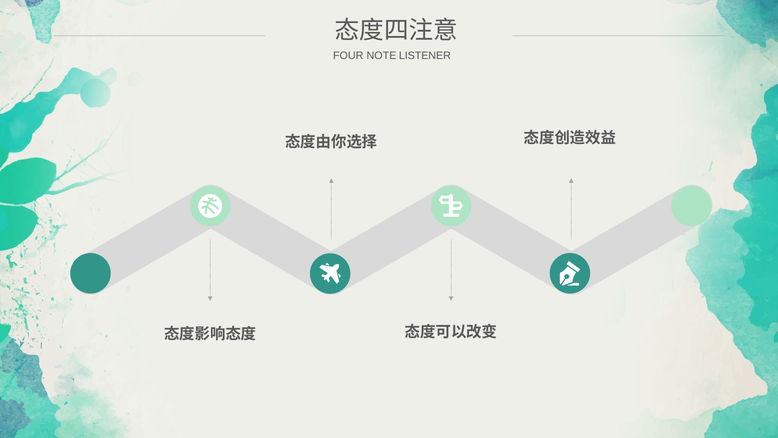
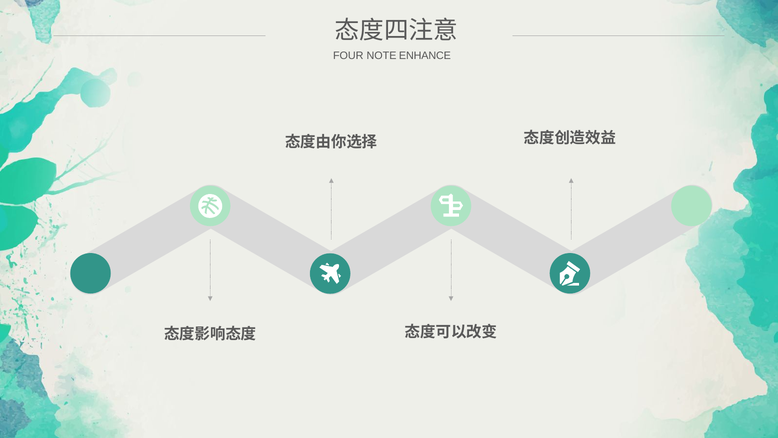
LISTENER: LISTENER -> ENHANCE (425, 55)
